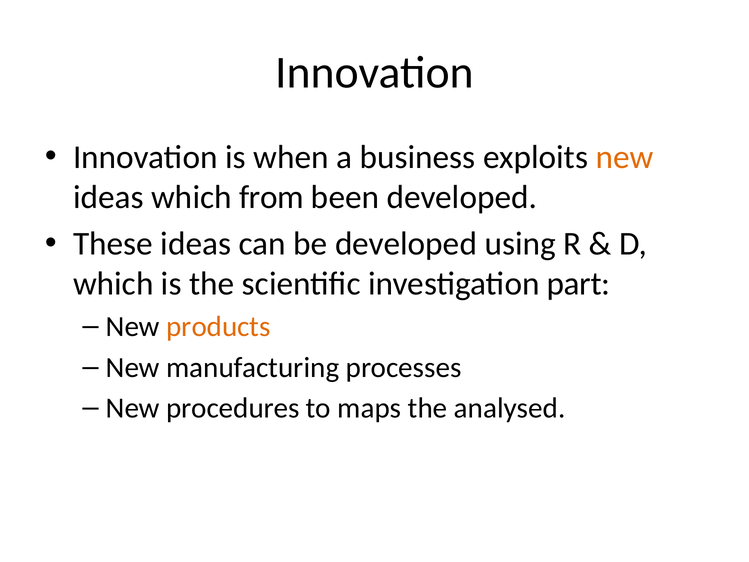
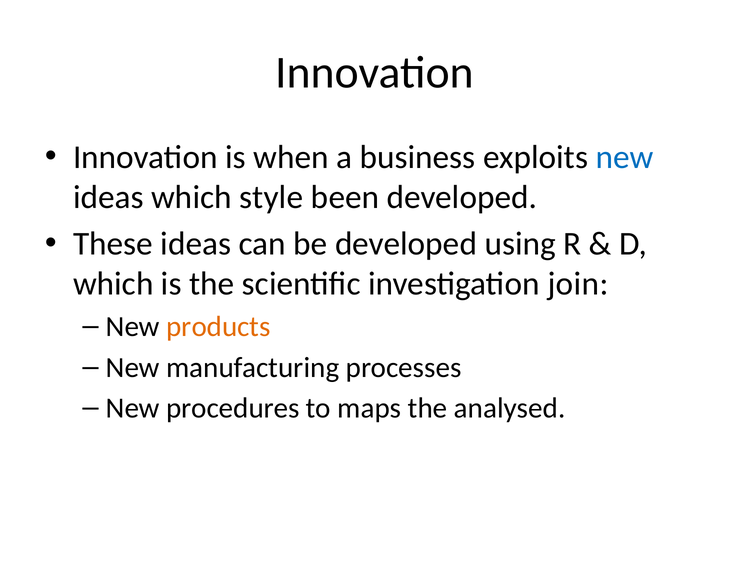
new colour: orange -> blue (624, 157)
from: from -> style (271, 197)
part: part -> join (578, 284)
